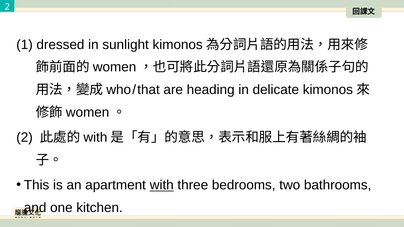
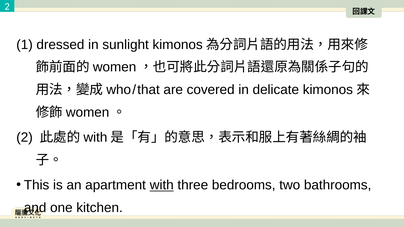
heading: heading -> covered (211, 90)
